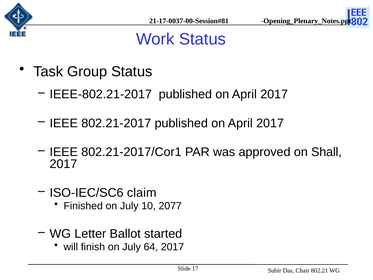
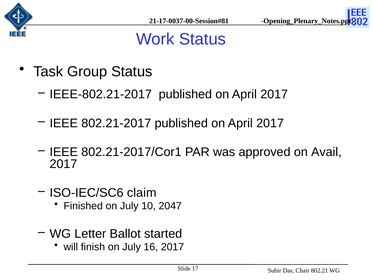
Shall: Shall -> Avail (326, 152)
2077: 2077 -> 2047 (170, 206)
64: 64 -> 16 (151, 247)
